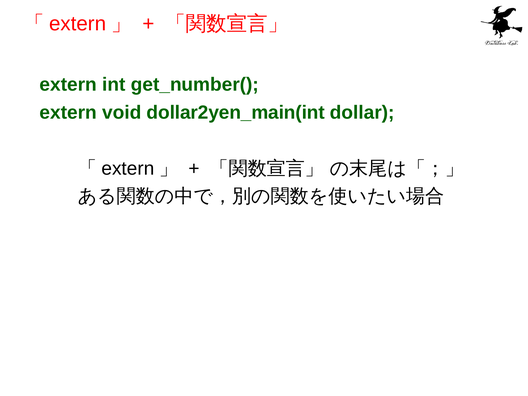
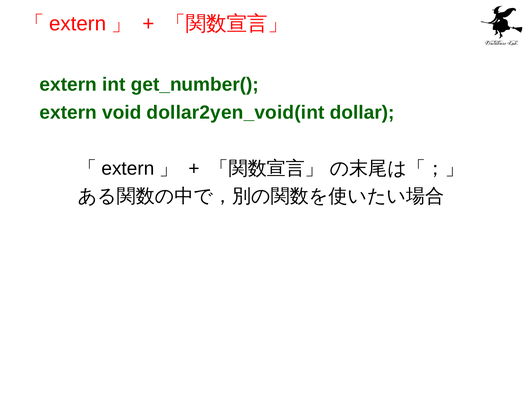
dollar2yen_main(int: dollar2yen_main(int -> dollar2yen_void(int (236, 113)
